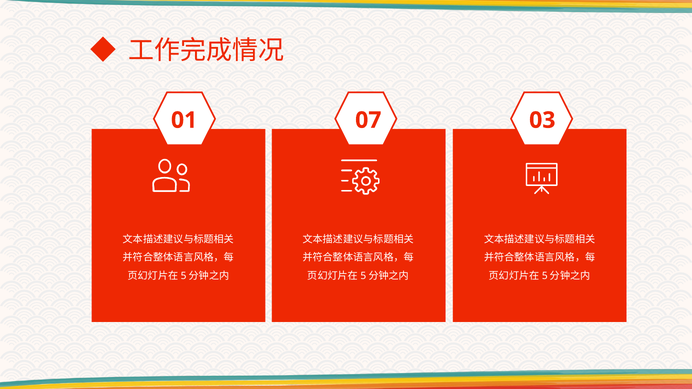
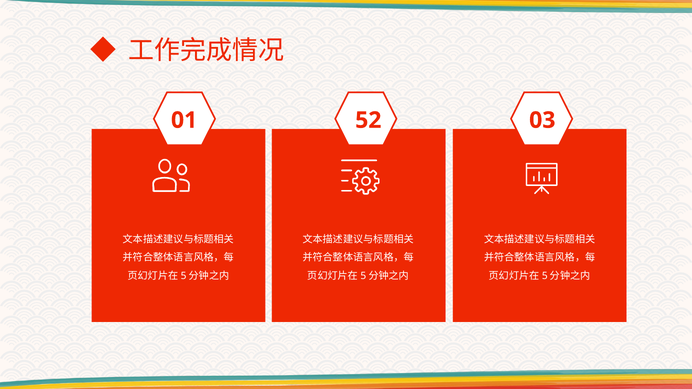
07: 07 -> 52 (368, 120)
